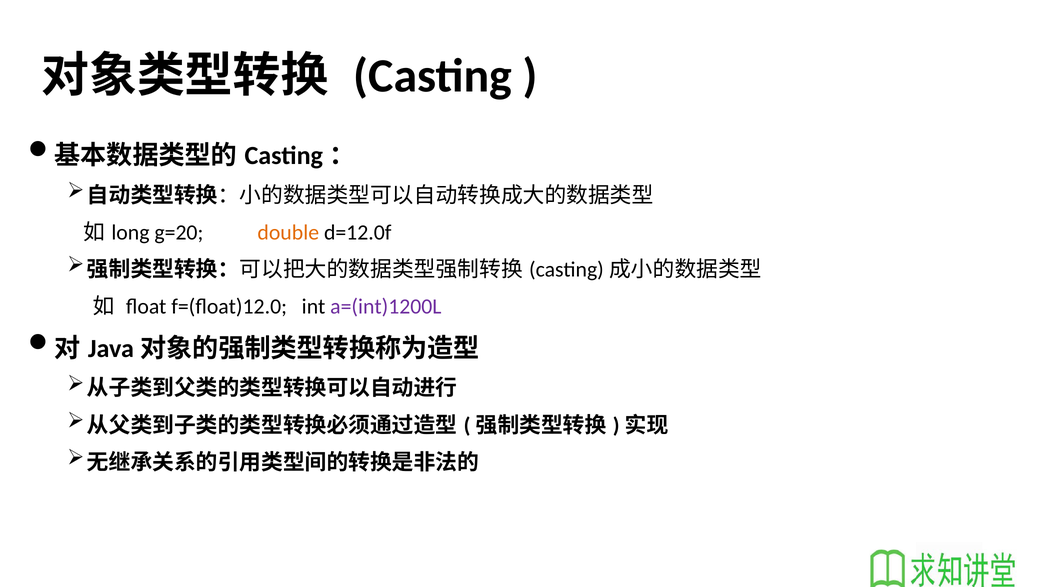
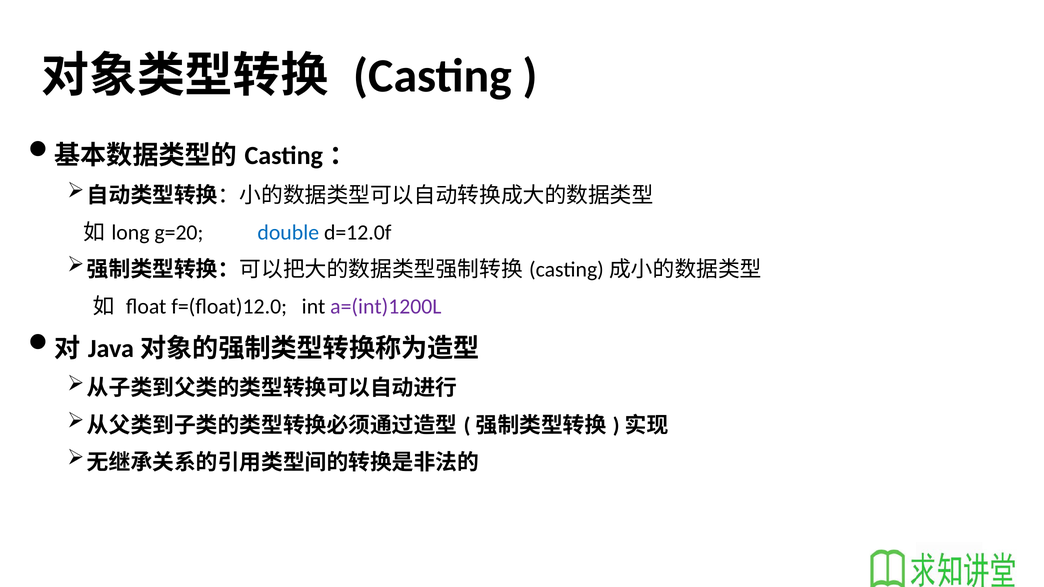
double colour: orange -> blue (288, 233)
